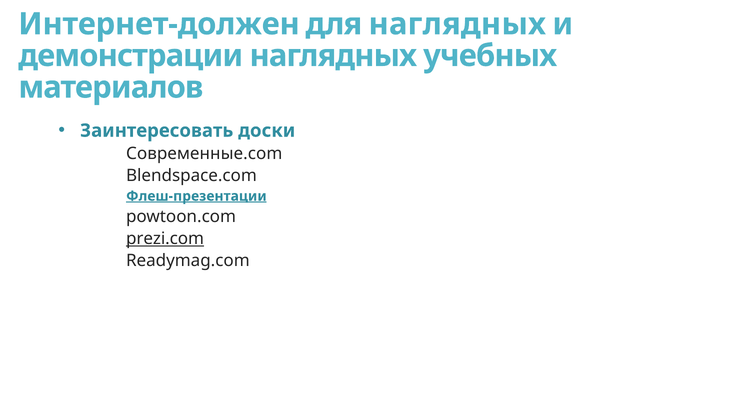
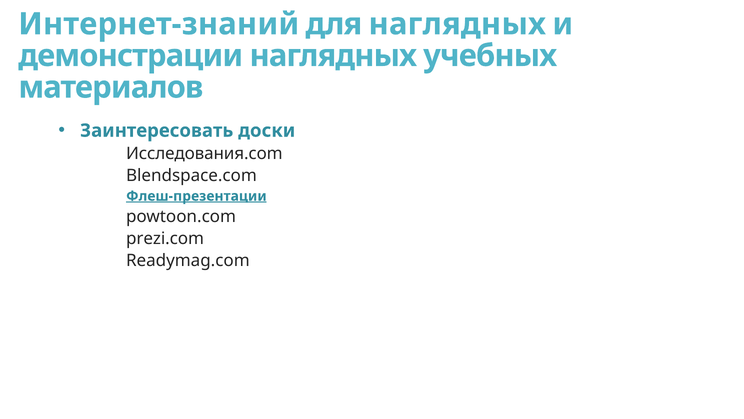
Интернет-должен: Интернет-должен -> Интернет-знаний (159, 24)
Современные.com: Современные.com -> Исследования.com (204, 153)
prezi.com underline: present -> none (165, 238)
